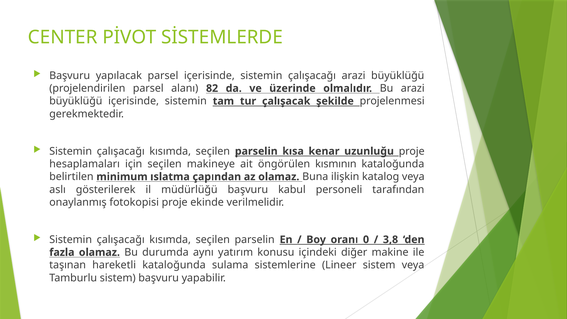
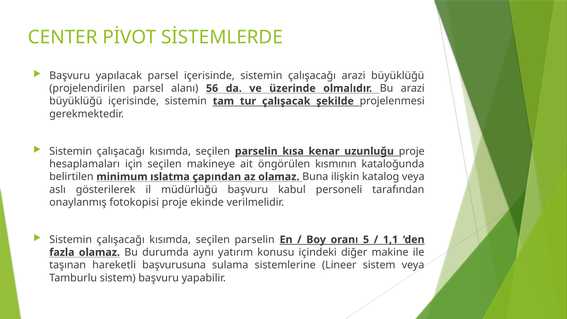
82: 82 -> 56 (212, 88)
0: 0 -> 5 (366, 240)
3,8: 3,8 -> 1,1 (391, 240)
hareketli kataloğunda: kataloğunda -> başvurusuna (174, 265)
